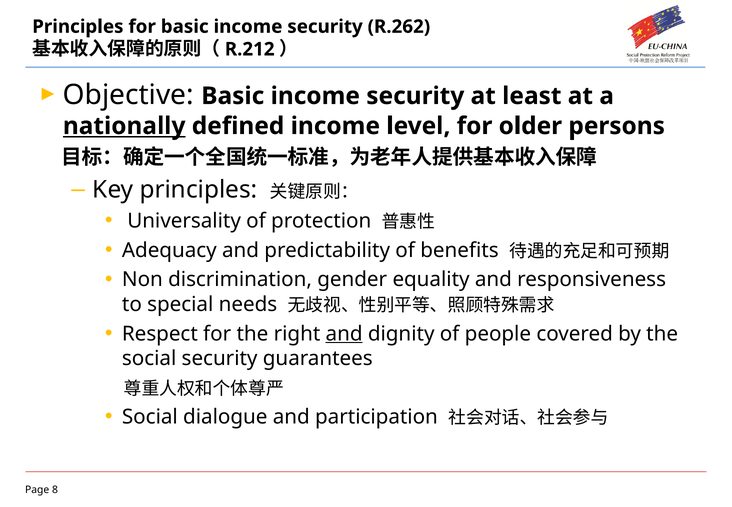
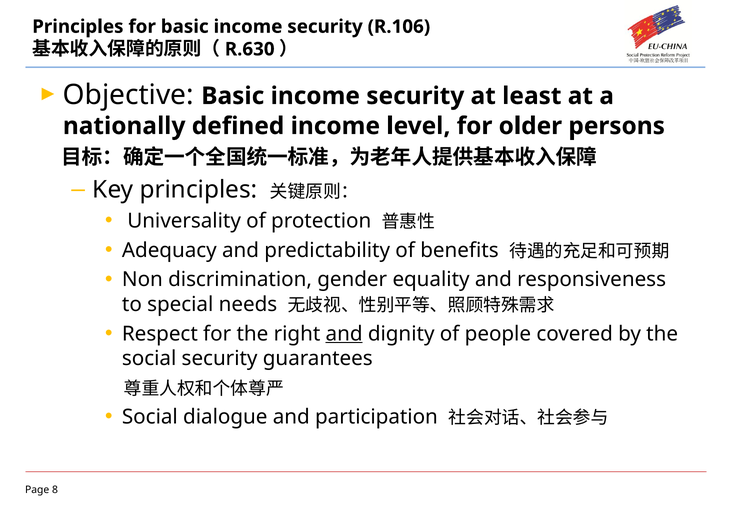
R.262: R.262 -> R.106 (399, 27)
R.212: R.212 -> R.630 (250, 49)
nationally underline: present -> none (124, 126)
